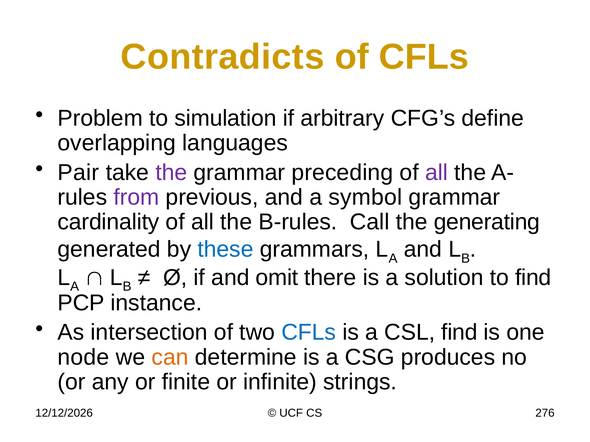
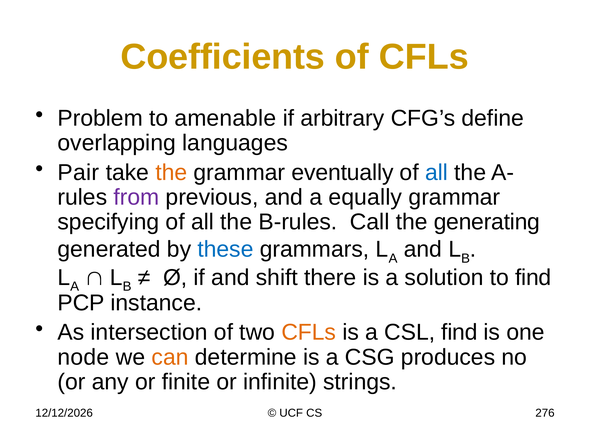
Contradicts: Contradicts -> Coefficients (223, 57)
simulation: simulation -> amenable (225, 118)
the colour: purple -> orange (171, 173)
preceding: preceding -> eventually (342, 173)
all colour: purple -> blue (436, 173)
symbol: symbol -> equally (365, 197)
cardinality: cardinality -> specifying (108, 222)
omit: omit -> shift (277, 278)
CFLs colour: blue -> orange (309, 333)
